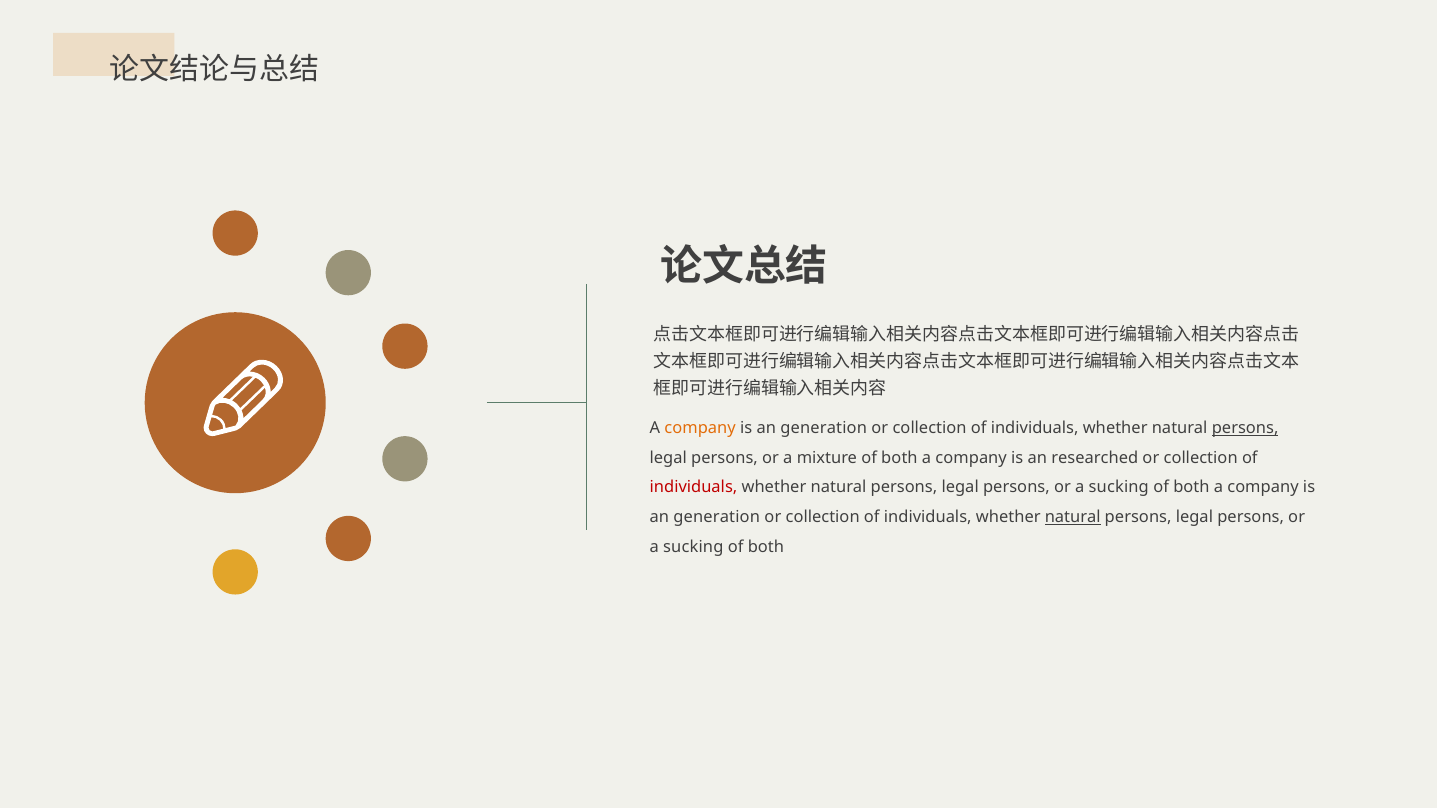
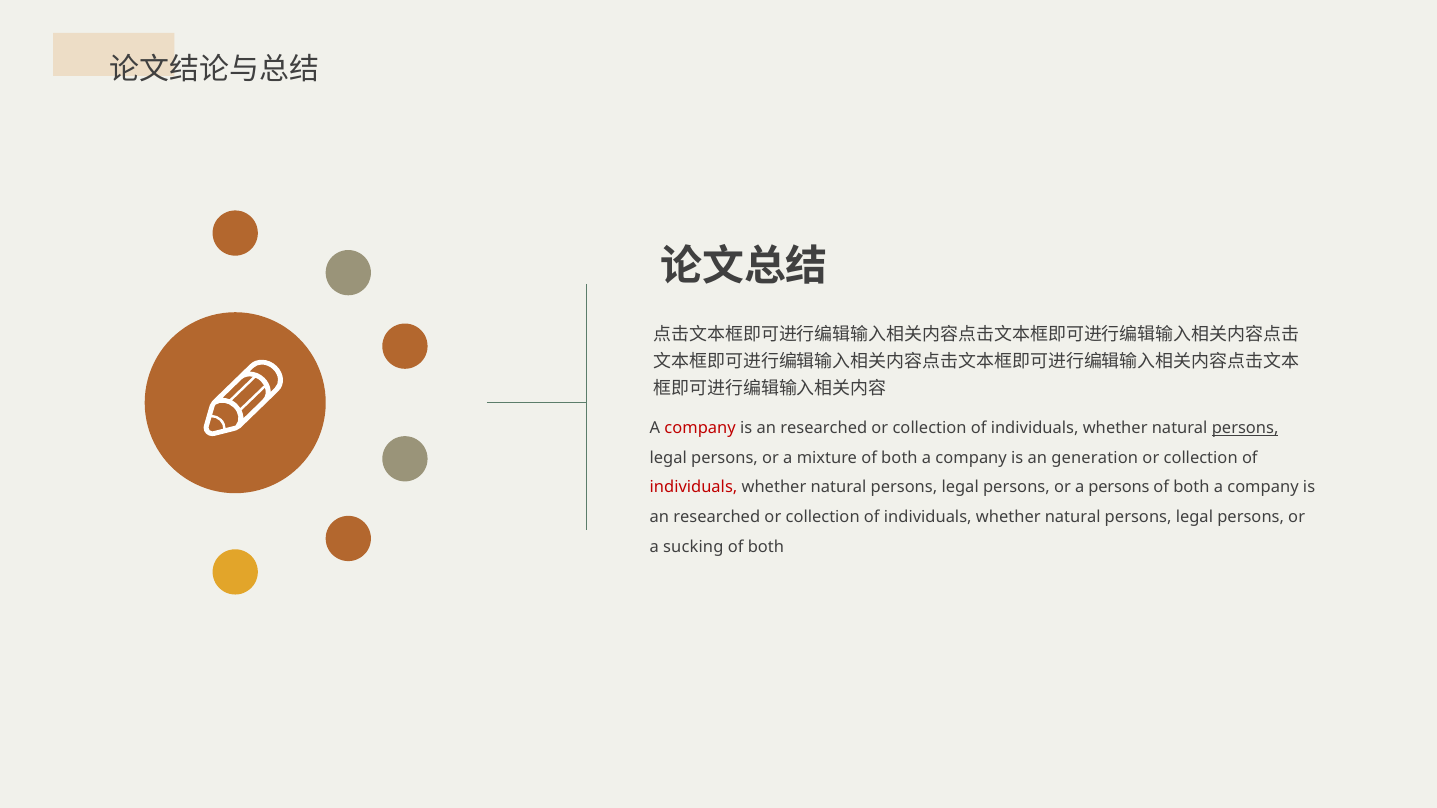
company colour: orange -> red (700, 428)
generation: generation -> researched (824, 428)
researched: researched -> generation (1095, 458)
sucking: sucking -> persons (1119, 488)
generation: generation -> researched (717, 517)
natural underline: present -> none (1073, 517)
